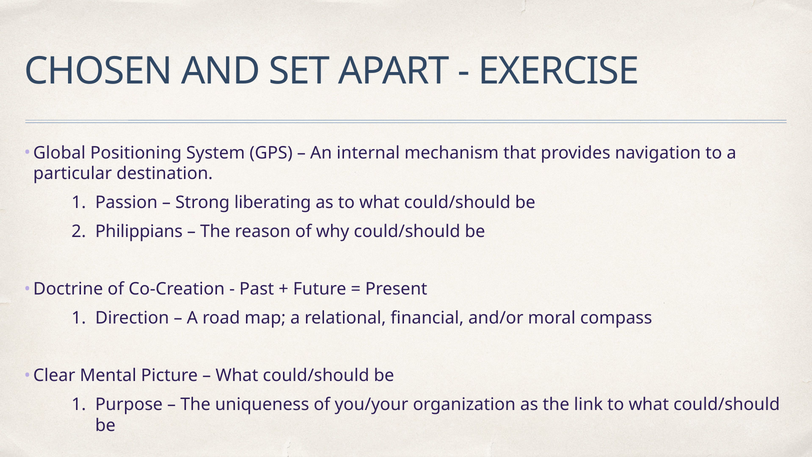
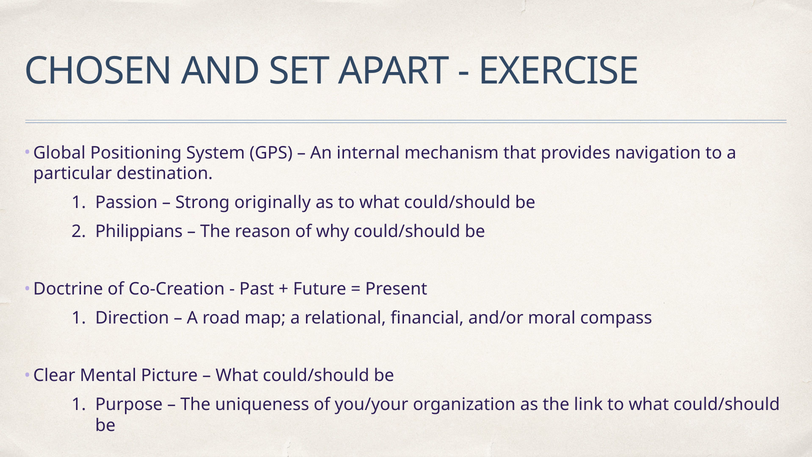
liberating: liberating -> originally (273, 203)
